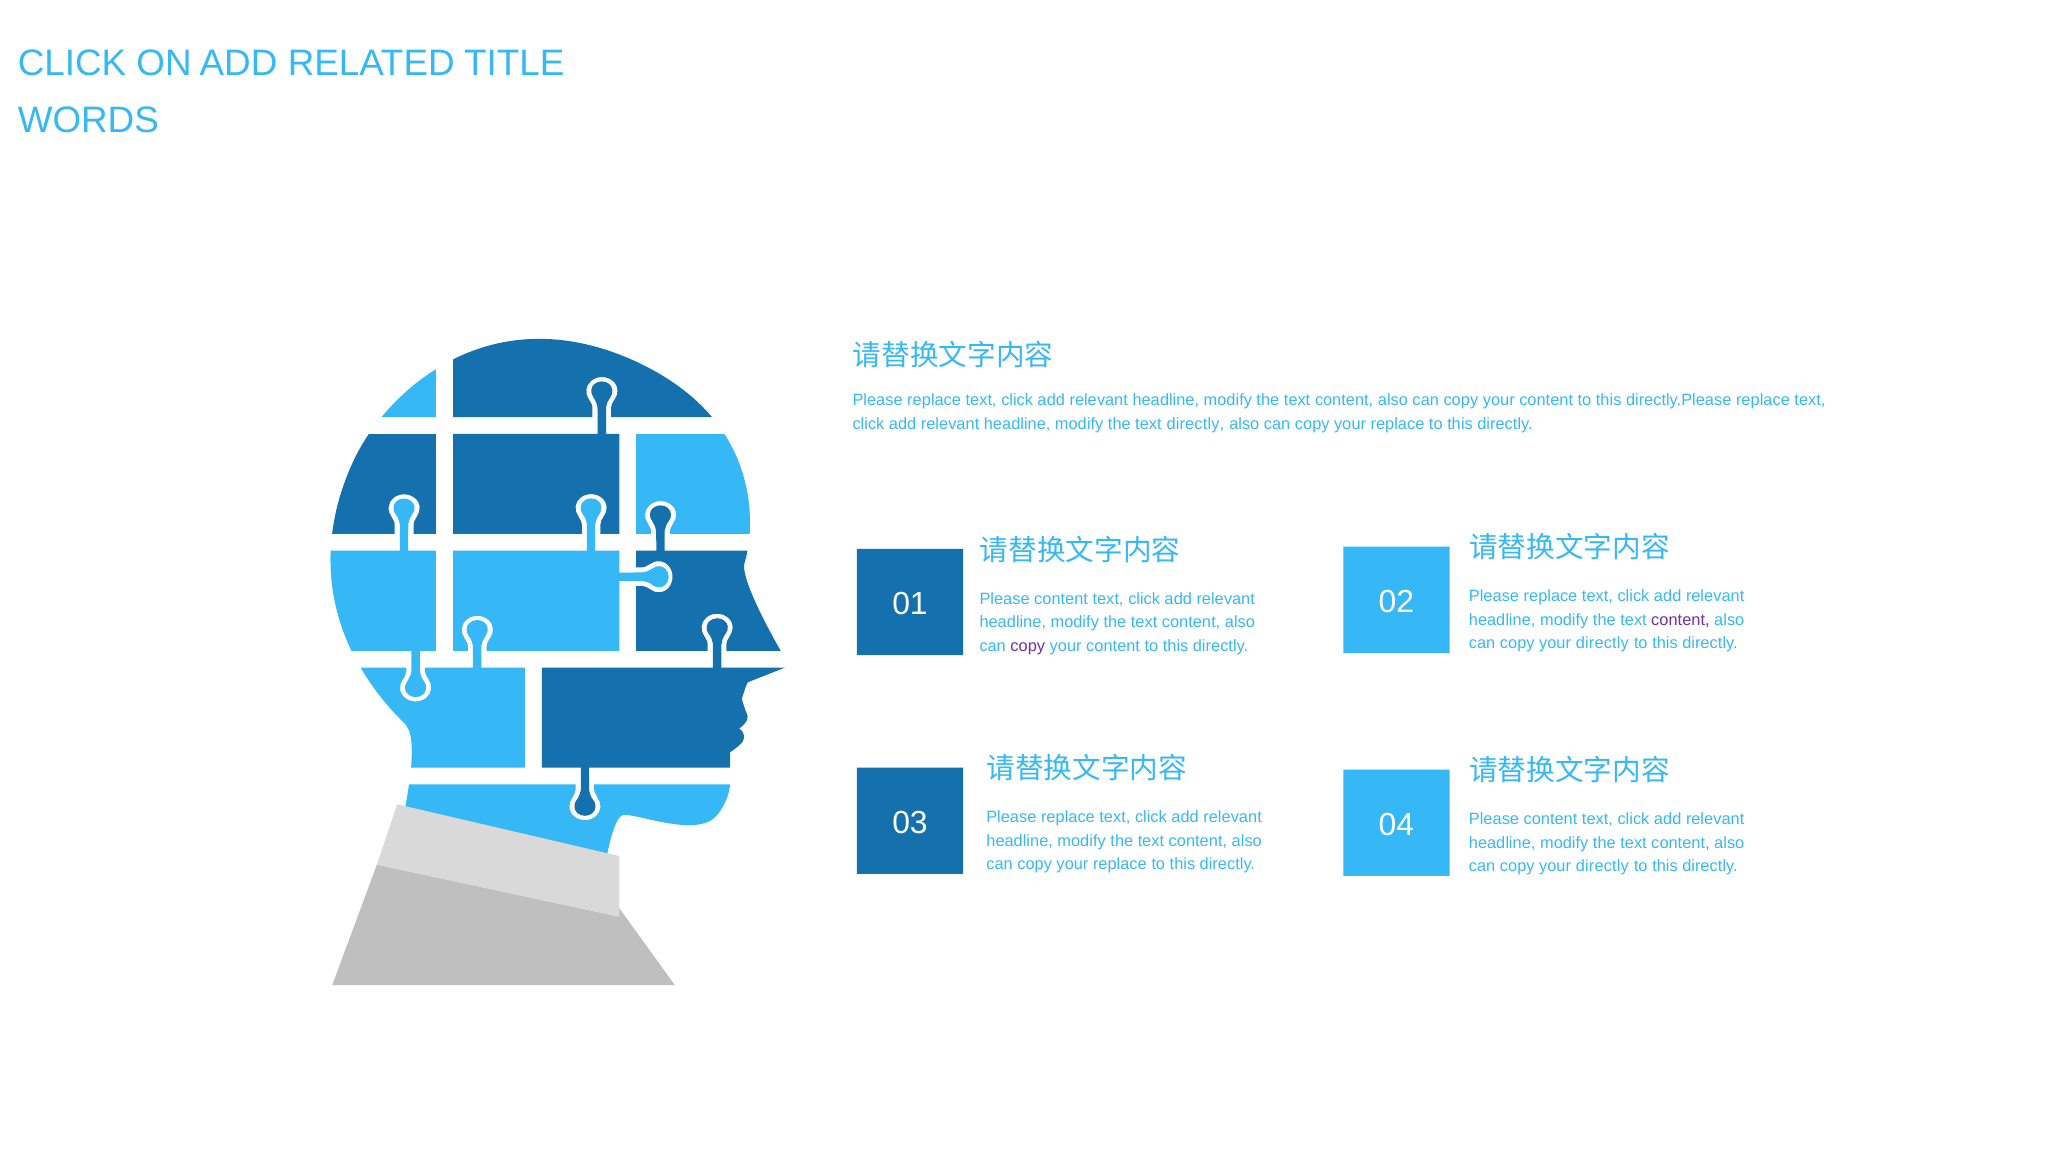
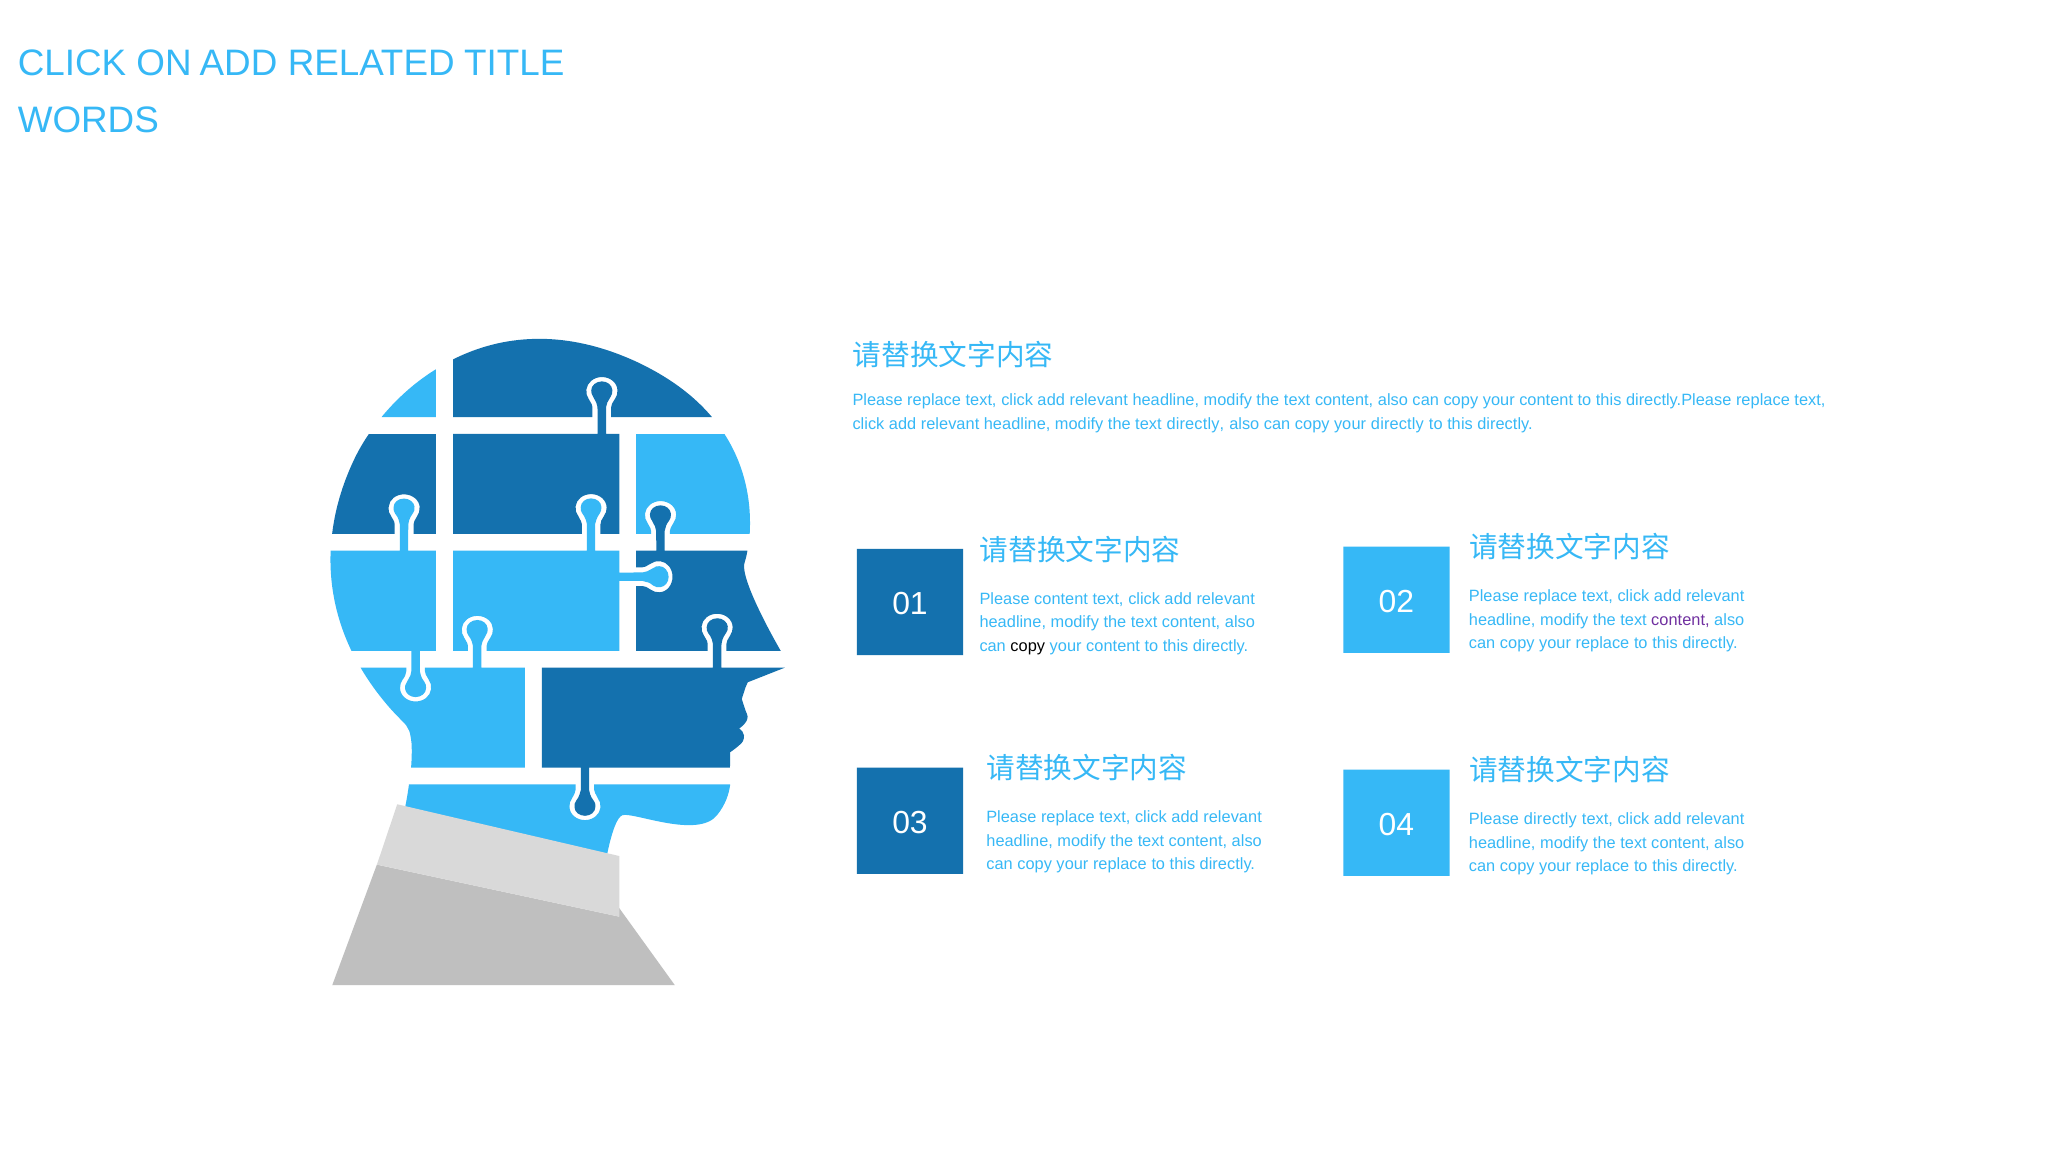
replace: replace -> directly (1397, 424)
directly: directly -> replace (1602, 643)
copy colour: purple -> black (1028, 646)
content: content -> directly (1550, 819)
directly: directly -> replace (1602, 866)
